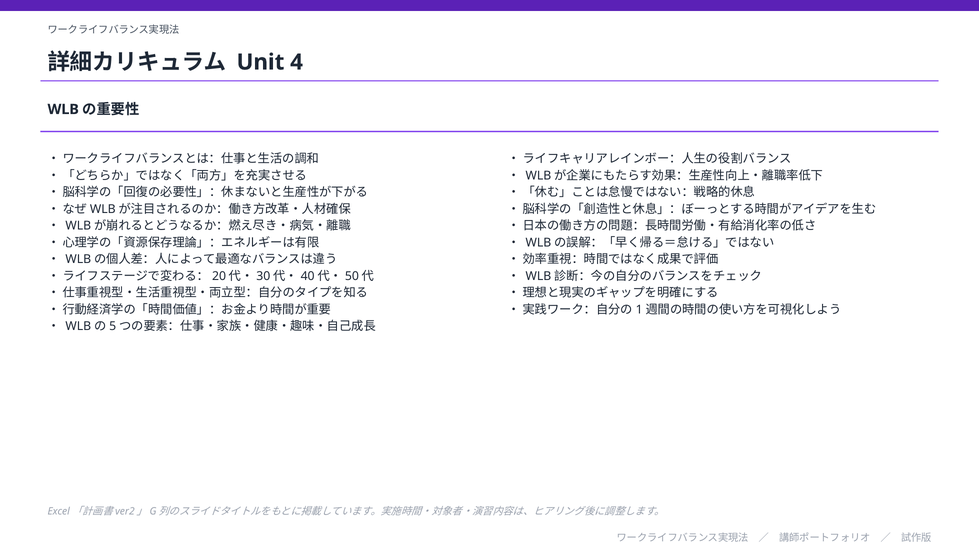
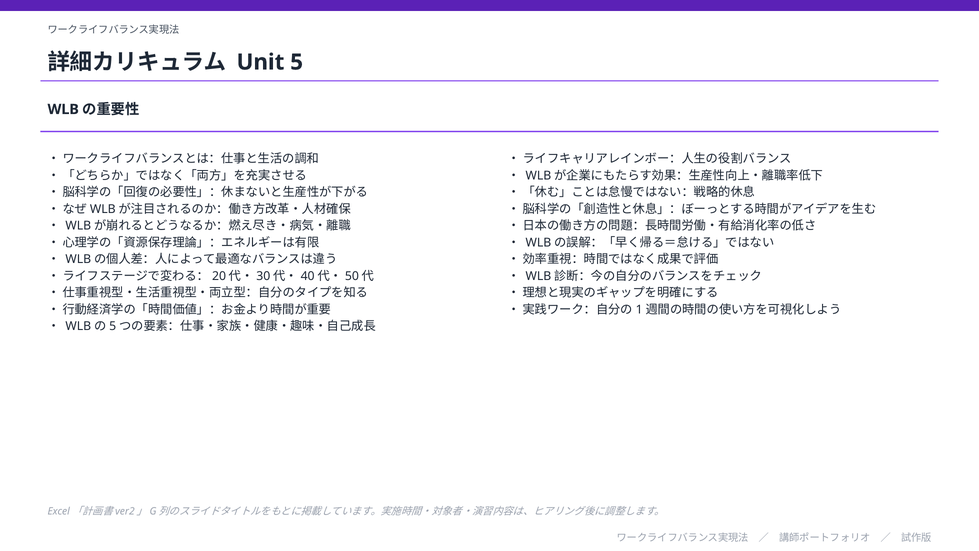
4: 4 -> 5 (297, 62)
